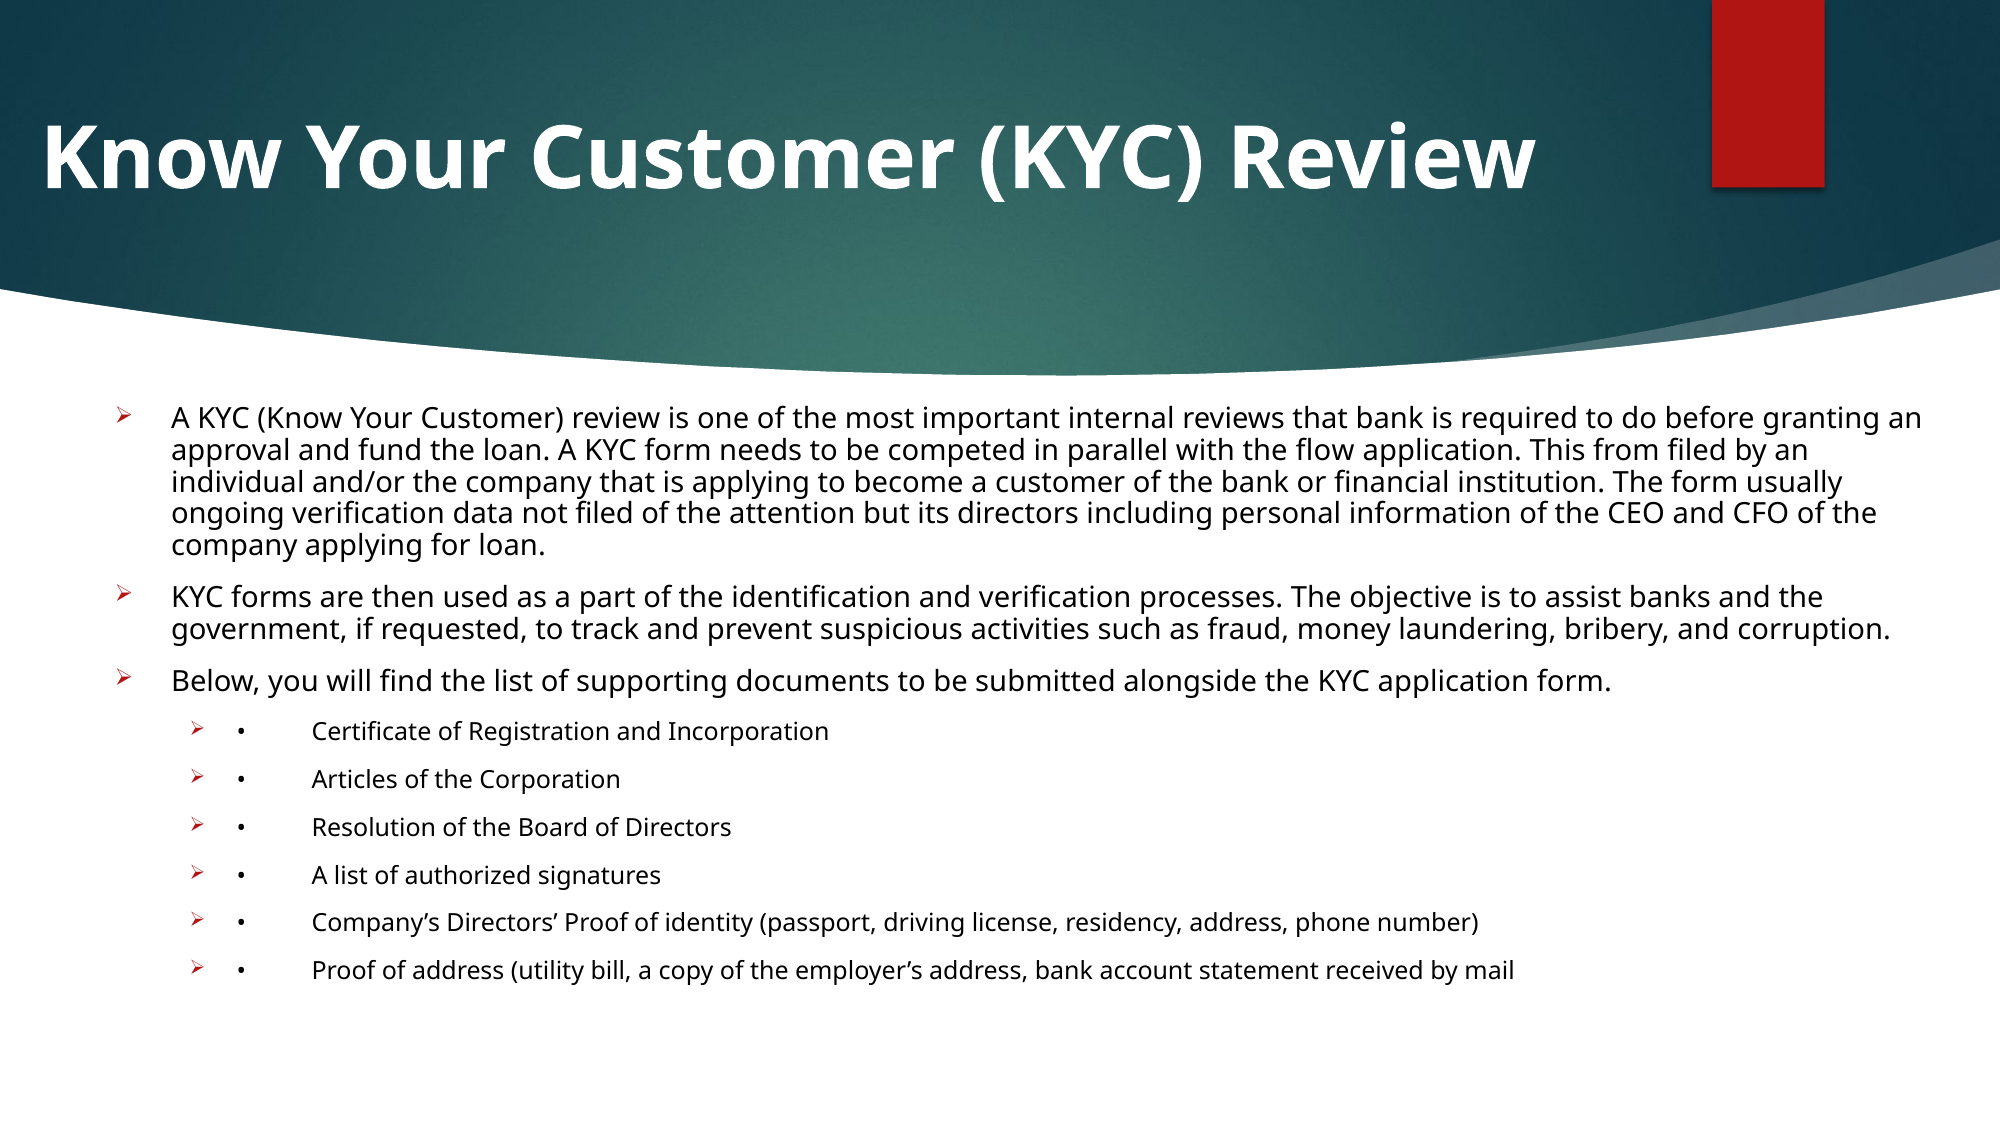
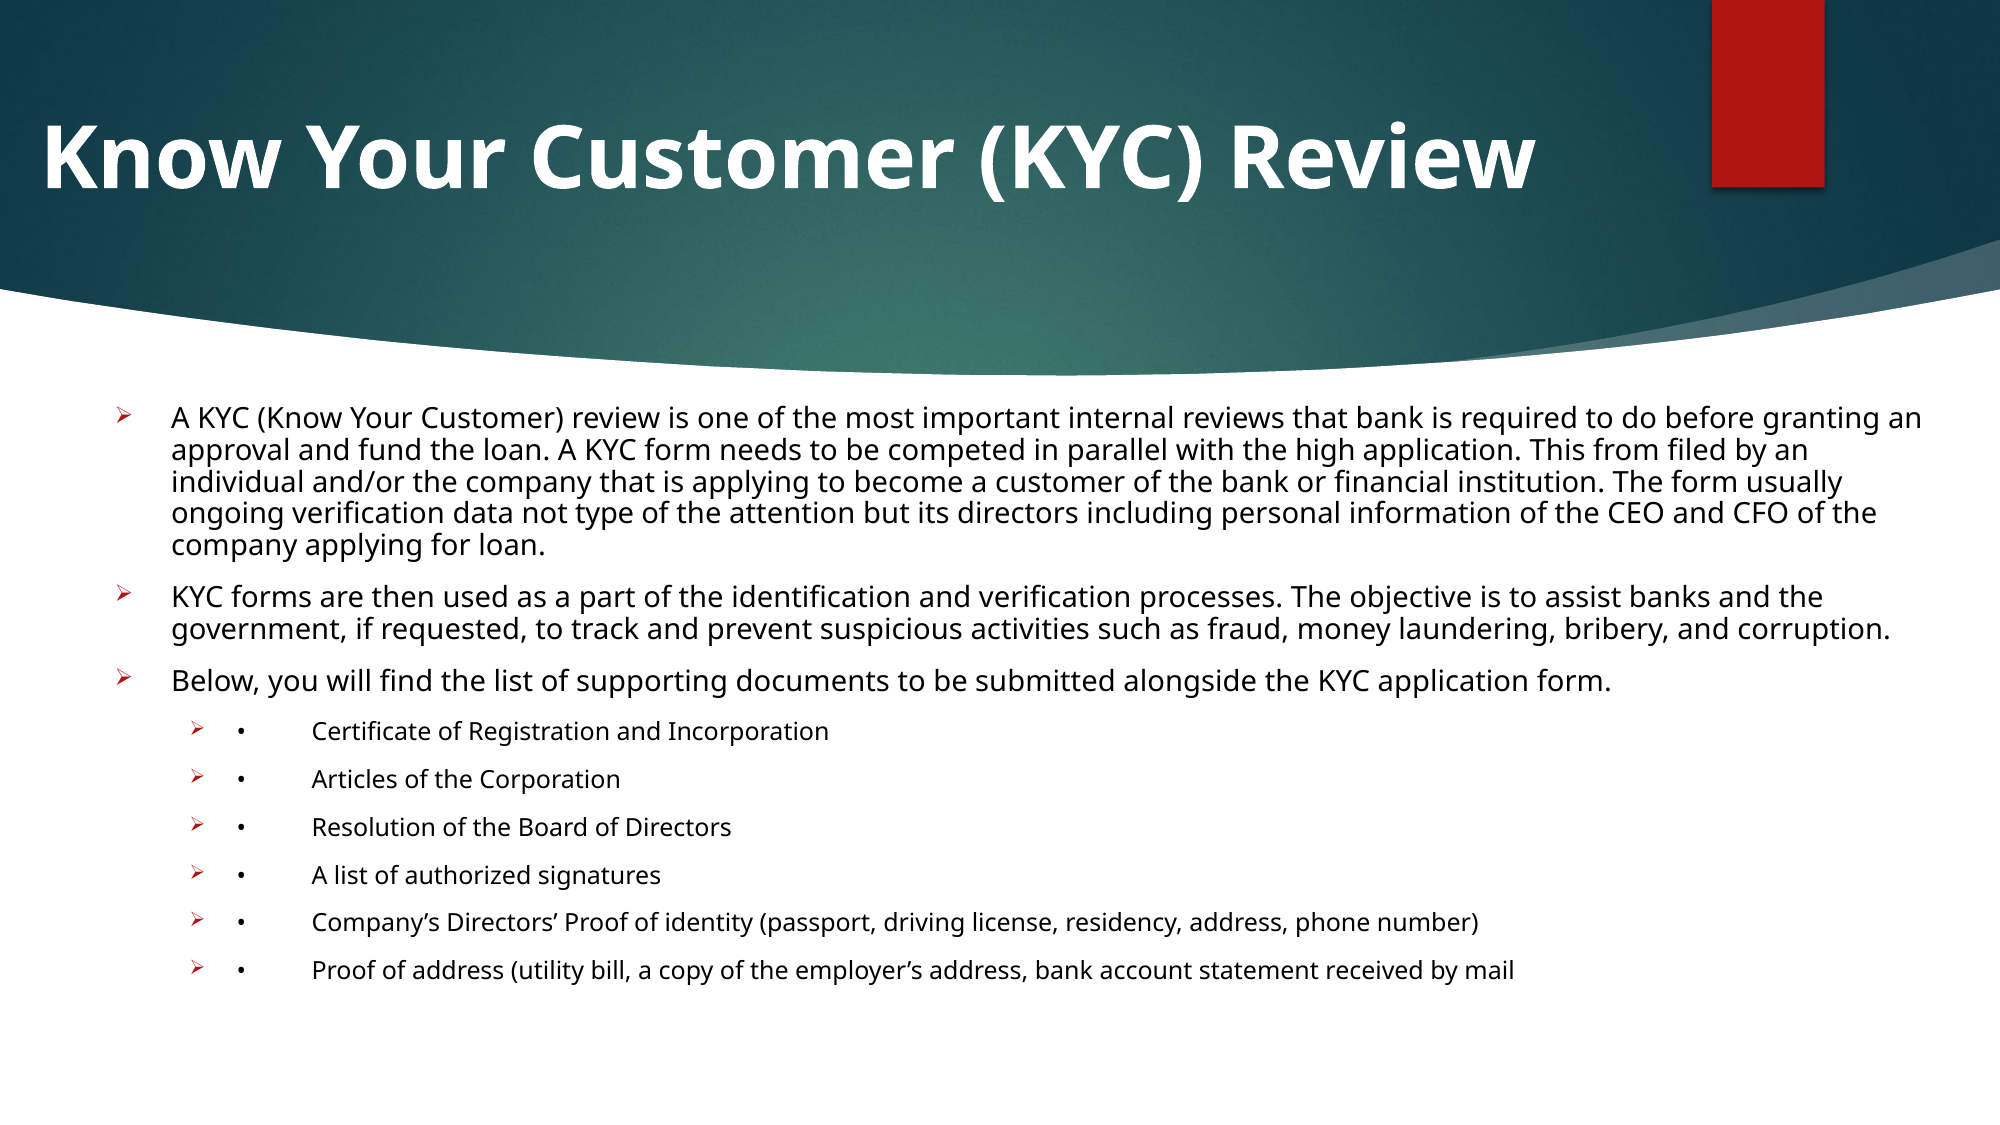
flow: flow -> high (1325, 451)
not filed: filed -> type (605, 514)
